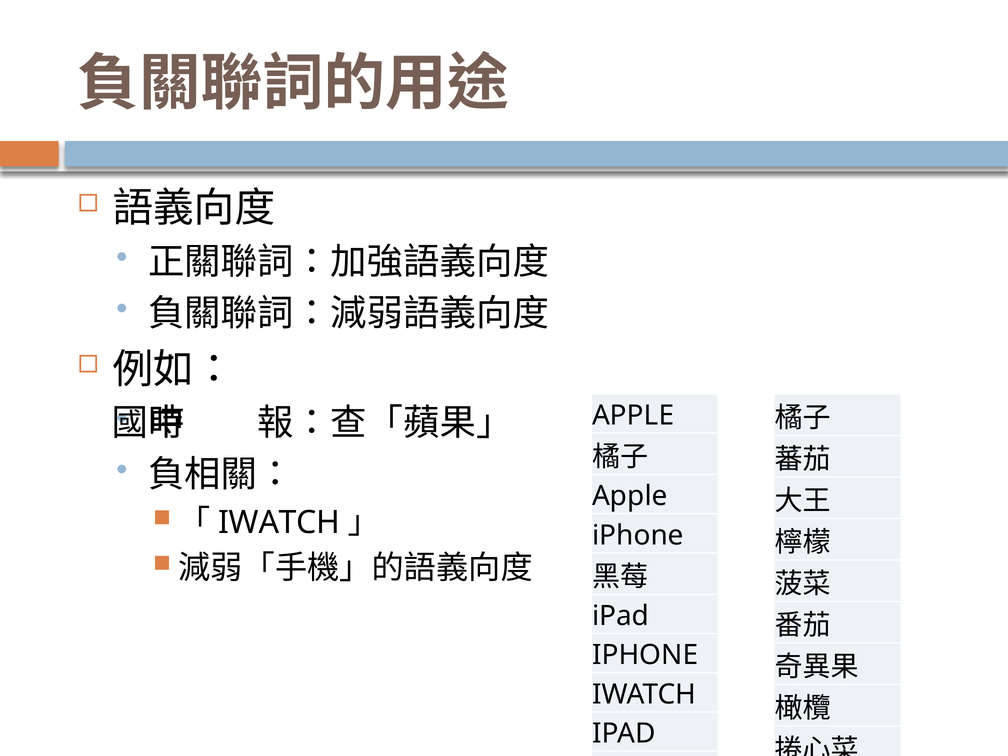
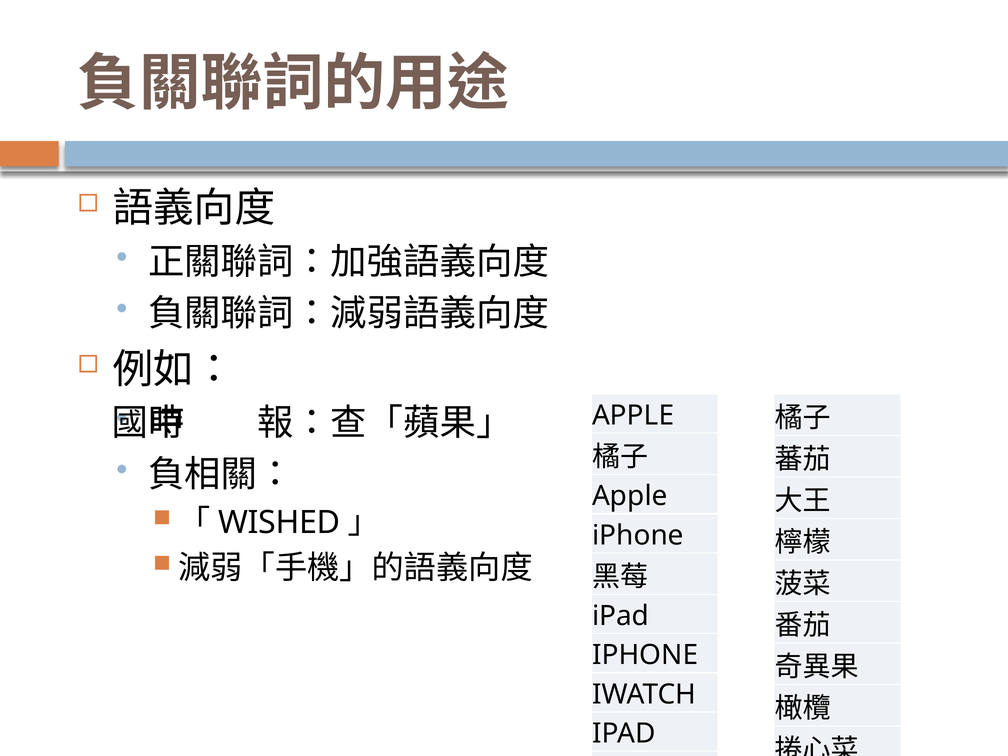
IWATCH: IWATCH -> WISHED (279, 523)
